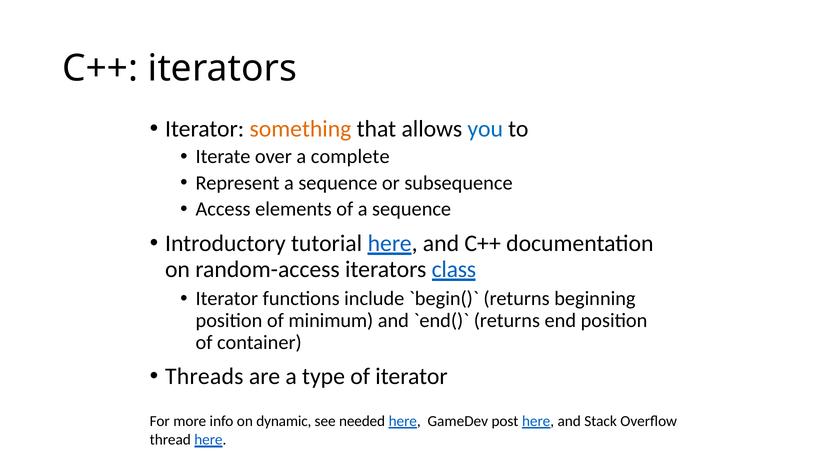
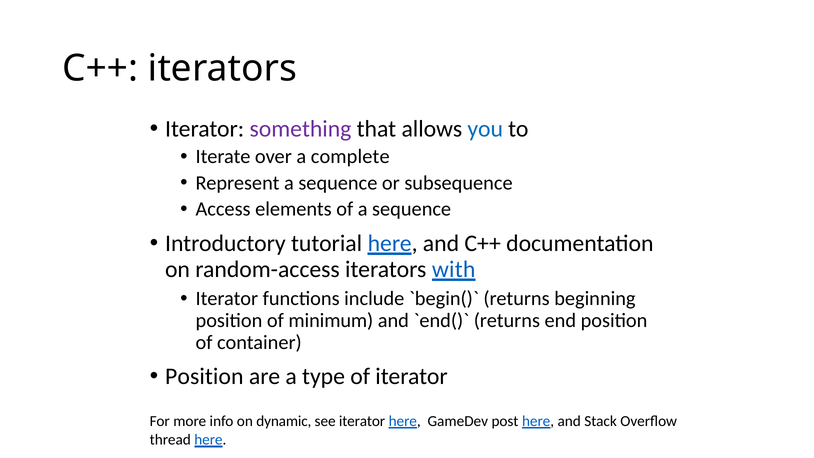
something colour: orange -> purple (300, 129)
class: class -> with (454, 270)
Threads: Threads -> Position (204, 376)
see needed: needed -> iterator (362, 421)
